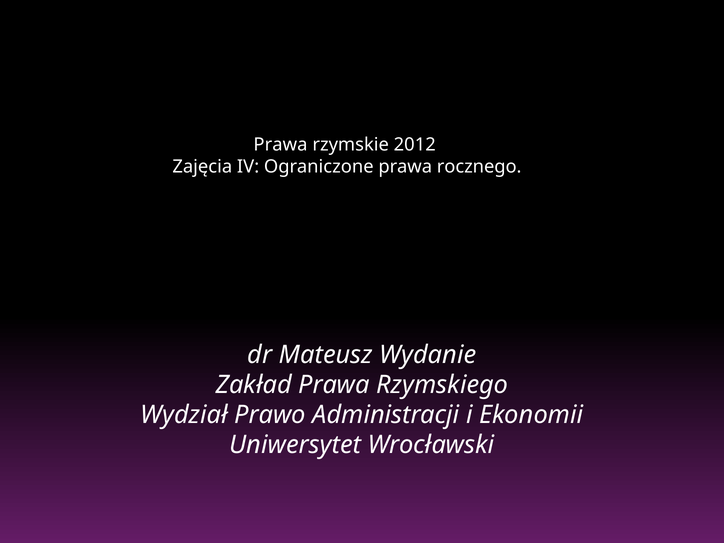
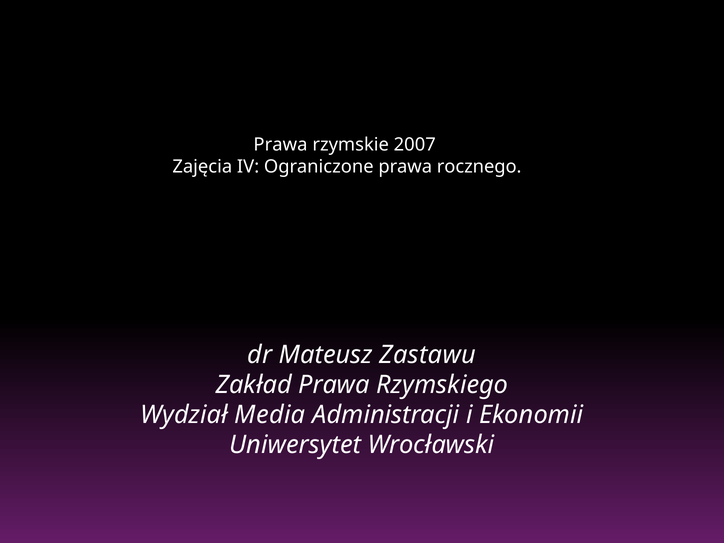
2012: 2012 -> 2007 (415, 145)
Wydanie: Wydanie -> Zastawu (428, 355)
Prawo: Prawo -> Media (270, 415)
